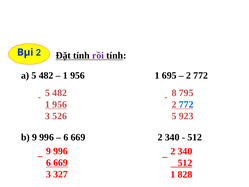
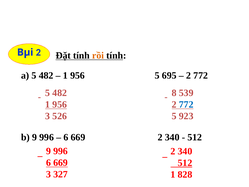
rồi colour: purple -> orange (98, 55)
956 1: 1 -> 5 (157, 75)
795: 795 -> 539 (186, 93)
